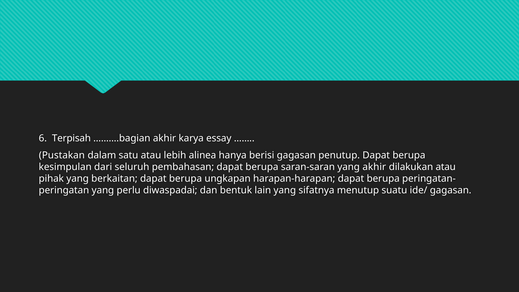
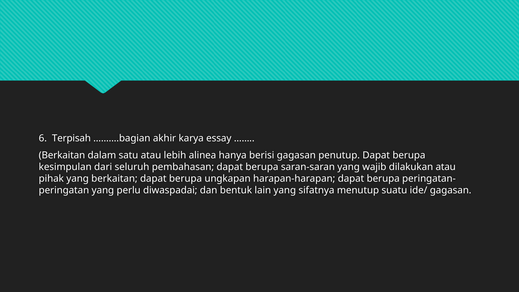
Pustakan: Pustakan -> Berkaitan (62, 155)
yang akhir: akhir -> wajib (374, 167)
